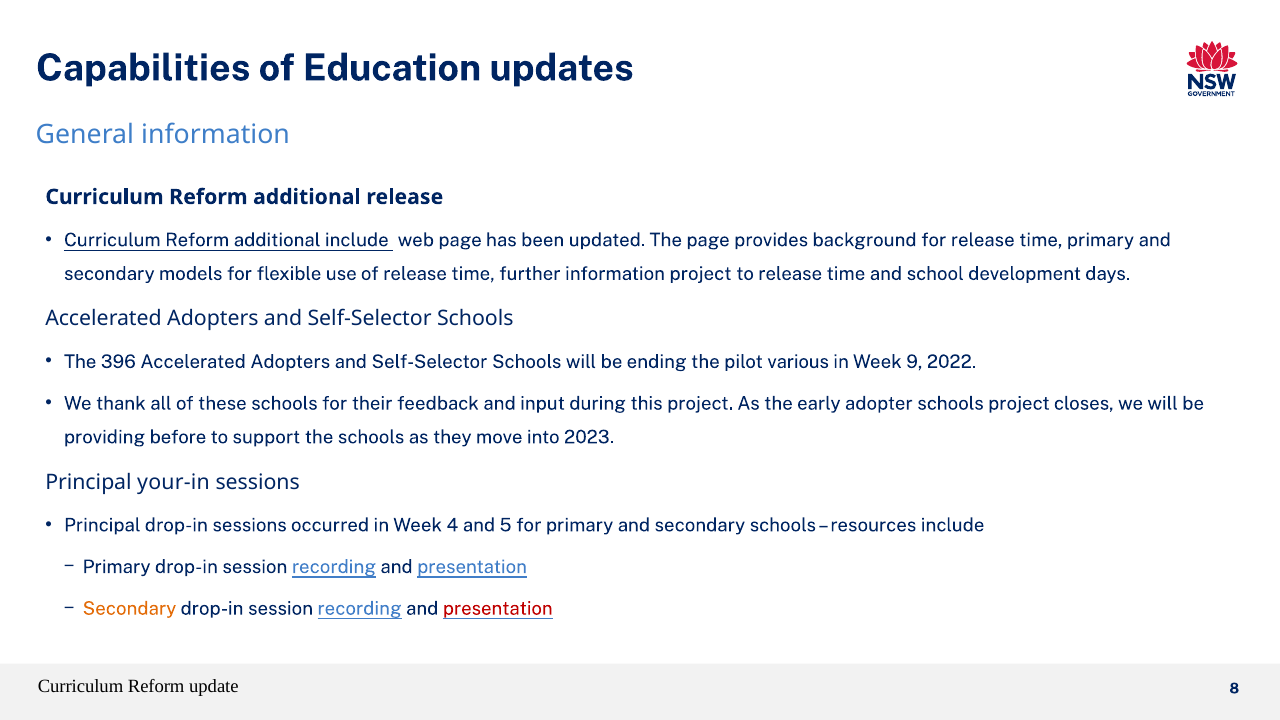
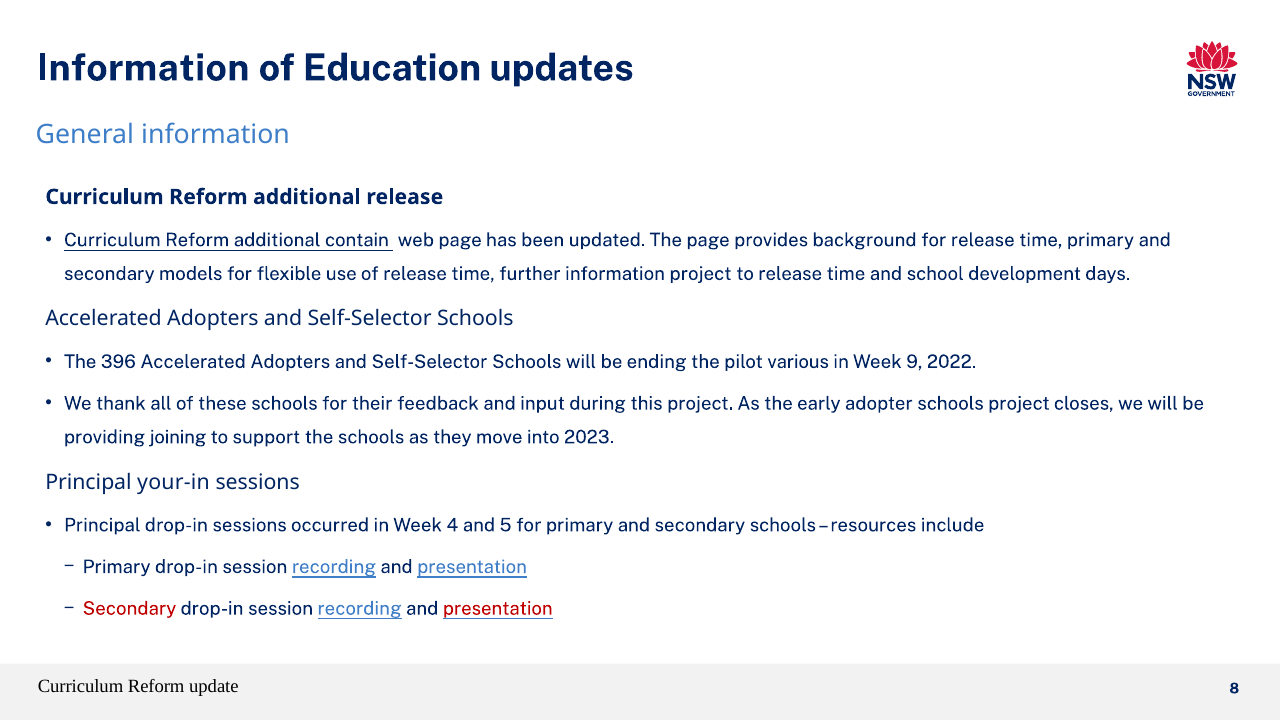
Capabilities: Capabilities -> Information (143, 68)
additional include: include -> contain (357, 240)
before: before -> joining (178, 437)
Secondary colour: orange -> red (129, 609)
